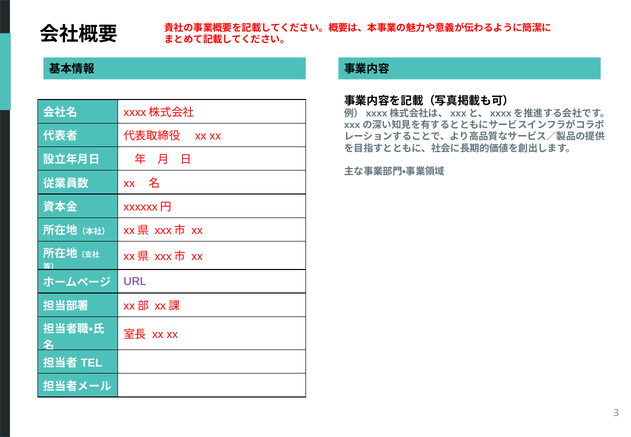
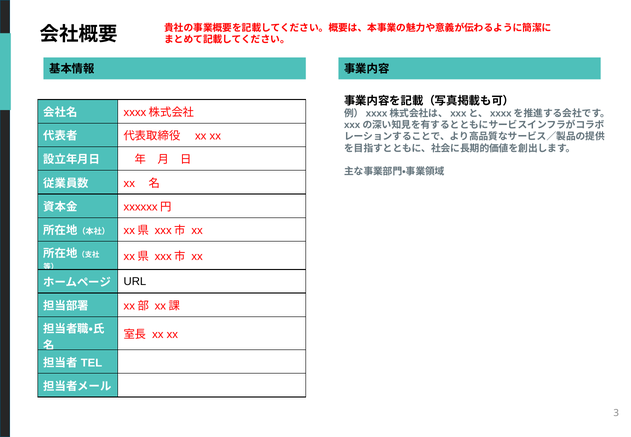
URL colour: purple -> black (135, 281)
